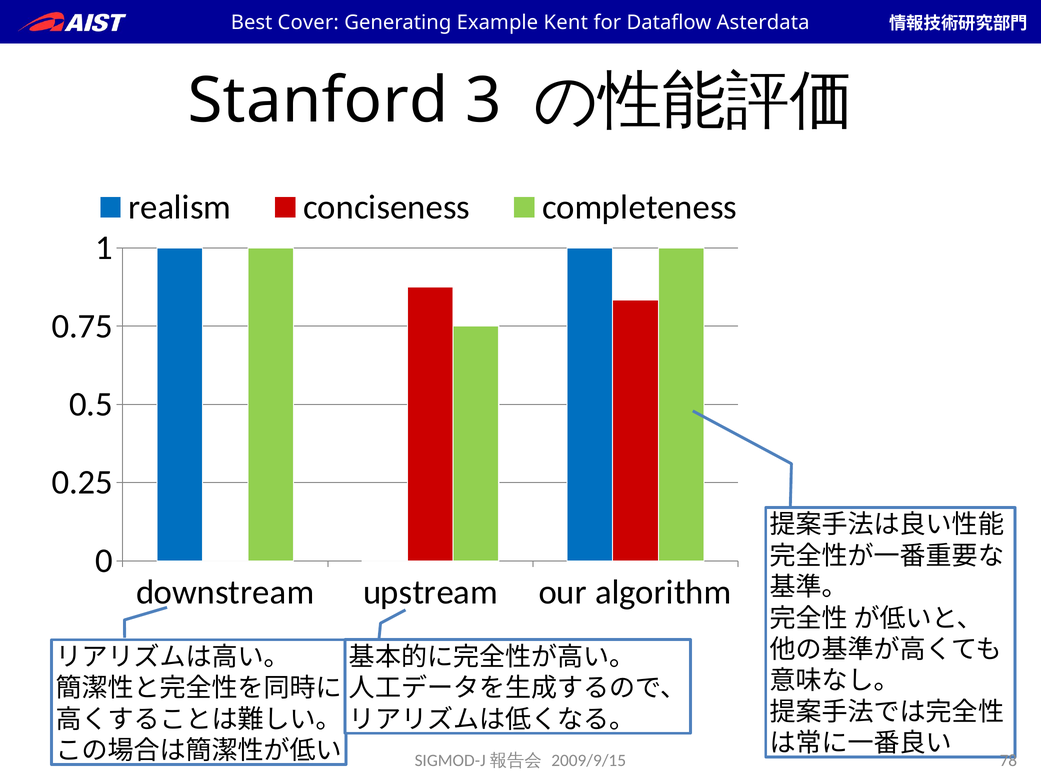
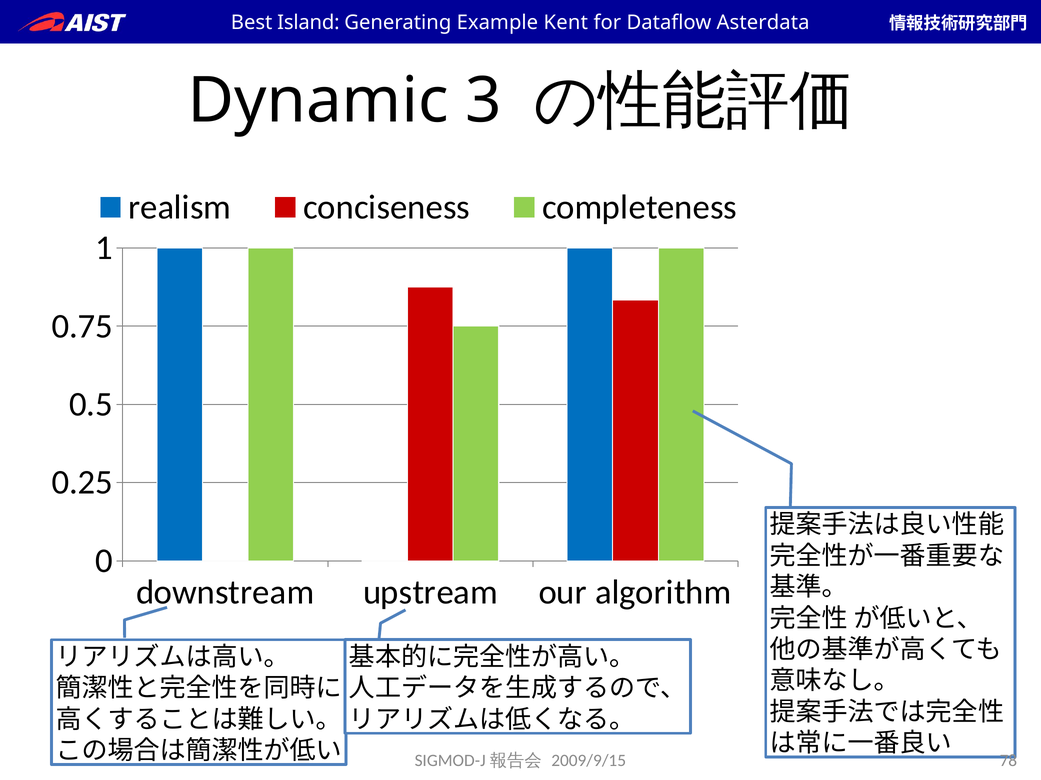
Cover: Cover -> Island (308, 22)
Stanford: Stanford -> Dynamic (318, 101)
